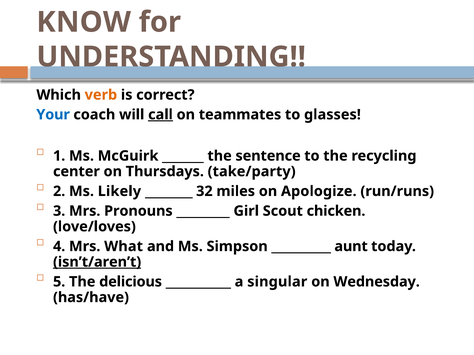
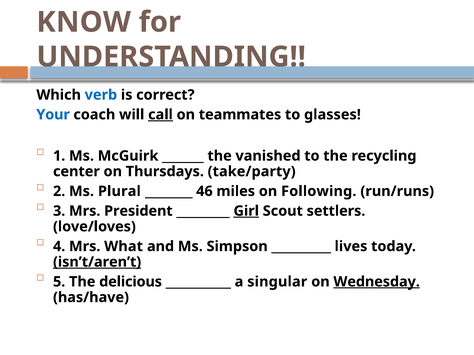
verb colour: orange -> blue (101, 95)
sentence: sentence -> vanished (268, 156)
Likely: Likely -> Plural (119, 191)
32: 32 -> 46 (204, 191)
Apologize: Apologize -> Following (319, 191)
Pronouns: Pronouns -> President (138, 211)
Girl underline: none -> present (246, 211)
chicken: chicken -> settlers (336, 211)
aunt: aunt -> lives (351, 247)
Wednesday underline: none -> present (377, 282)
